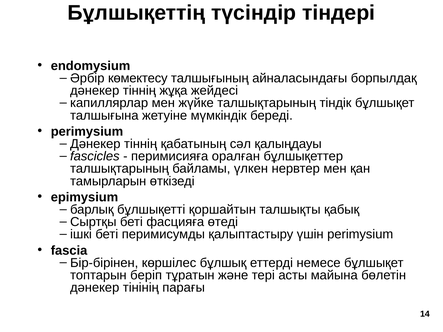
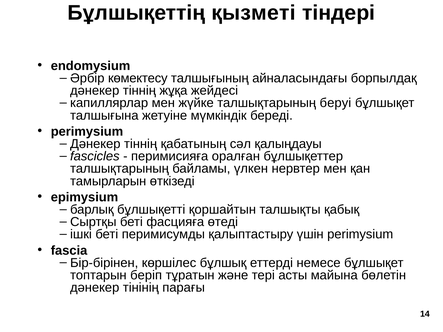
түсіндір: түсіндір -> қызметі (254, 13)
тіндік: тіндік -> беруі (335, 103)
